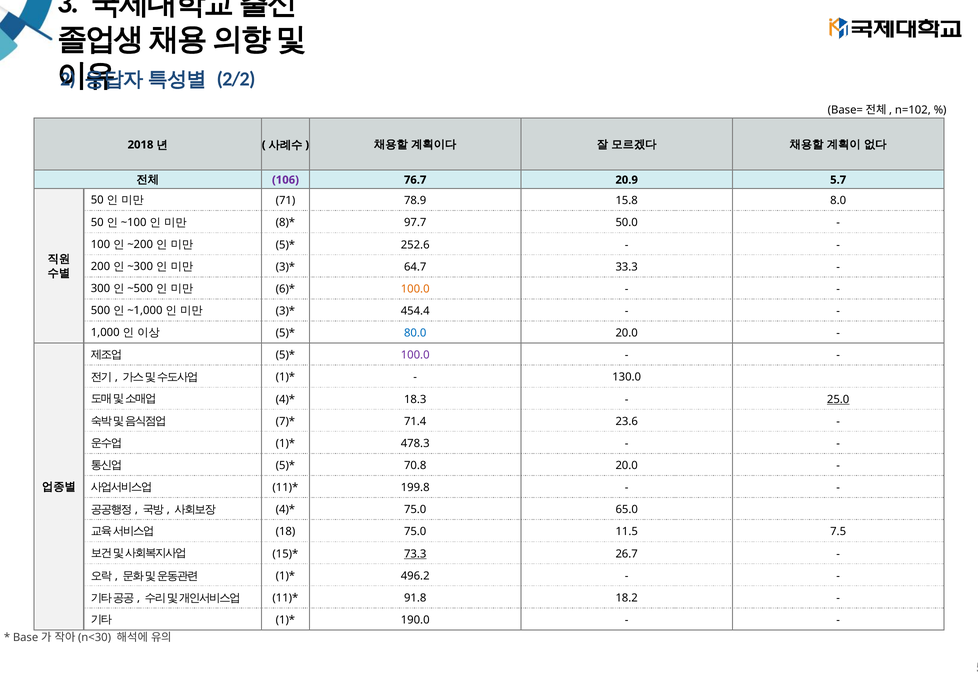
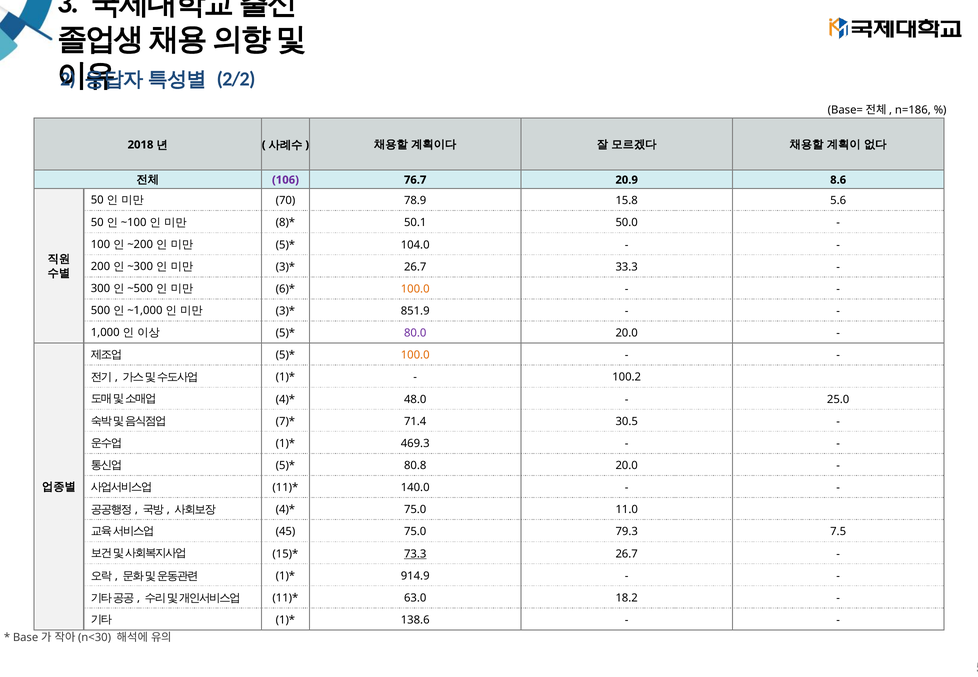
n=102: n=102 -> n=186 (913, 110)
5.7: 5.7 -> 8.6 (838, 180)
71: 71 -> 70 (285, 201)
8.0: 8.0 -> 5.6 (838, 201)
97.7: 97.7 -> 50.1 (415, 223)
252.6: 252.6 -> 104.0 (415, 245)
64.7: 64.7 -> 26.7 (415, 267)
454.4: 454.4 -> 851.9 (415, 311)
80.0 colour: blue -> purple (415, 333)
100.0 colour: purple -> orange (415, 355)
130.0: 130.0 -> 100.2 (627, 377)
18.3: 18.3 -> 48.0 (415, 399)
25.0 underline: present -> none (838, 399)
23.6: 23.6 -> 30.5 (627, 421)
478.3: 478.3 -> 469.3 (415, 443)
70.8: 70.8 -> 80.8 (415, 466)
199.8: 199.8 -> 140.0 (415, 488)
65.0: 65.0 -> 11.0 (627, 510)
18: 18 -> 45 (285, 532)
11.5: 11.5 -> 79.3 (627, 532)
496.2: 496.2 -> 914.9 (415, 576)
91.8: 91.8 -> 63.0 (415, 598)
190.0: 190.0 -> 138.6 (415, 620)
